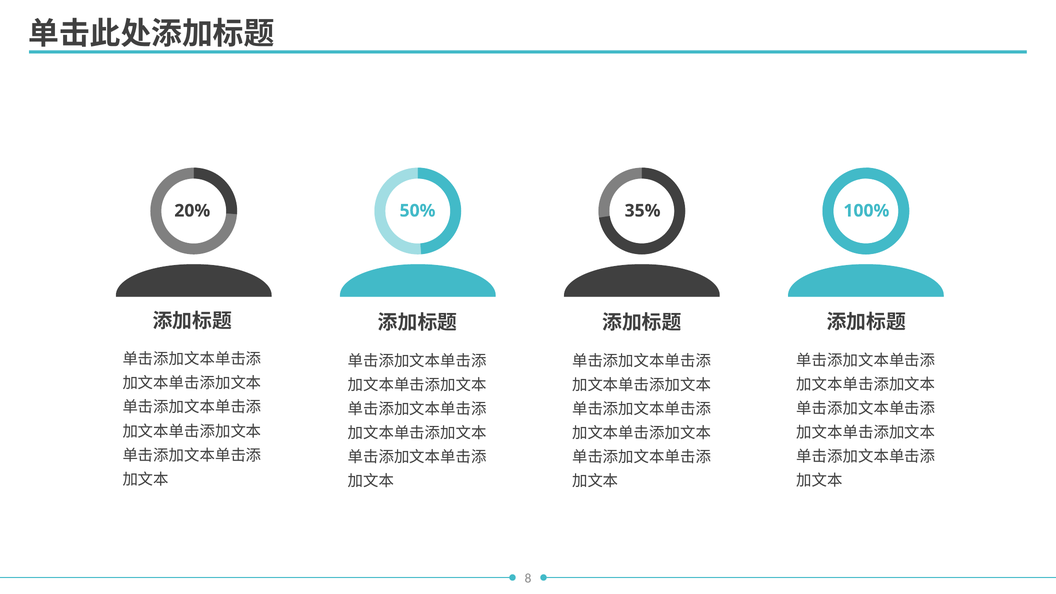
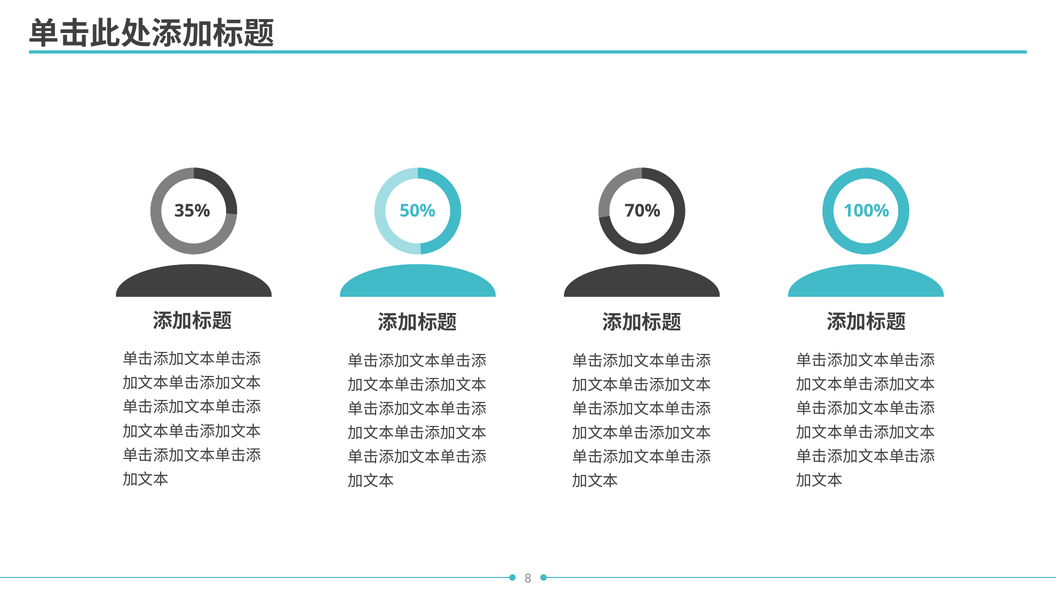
20%: 20% -> 35% (192, 211)
35%: 35% -> 70% (643, 211)
